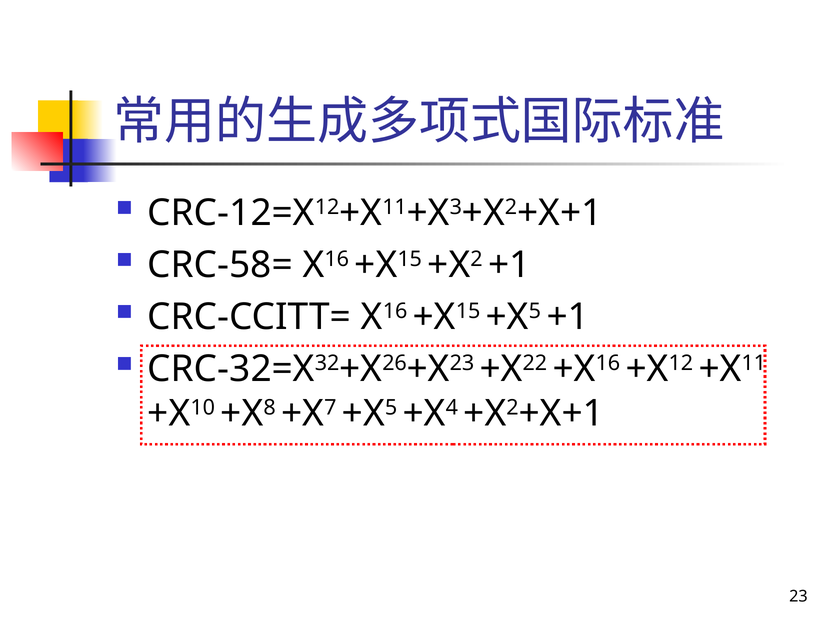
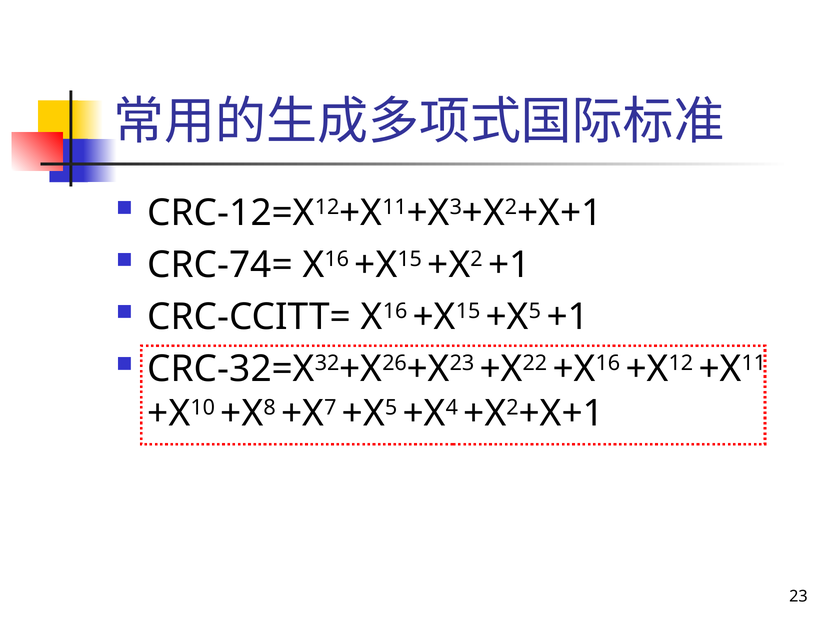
CRC-58=: CRC-58= -> CRC-74= (220, 265)
